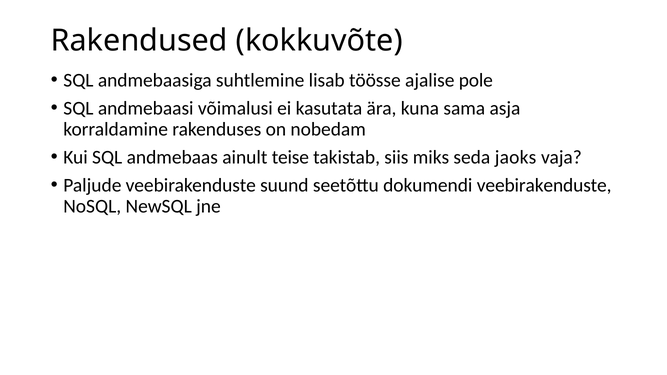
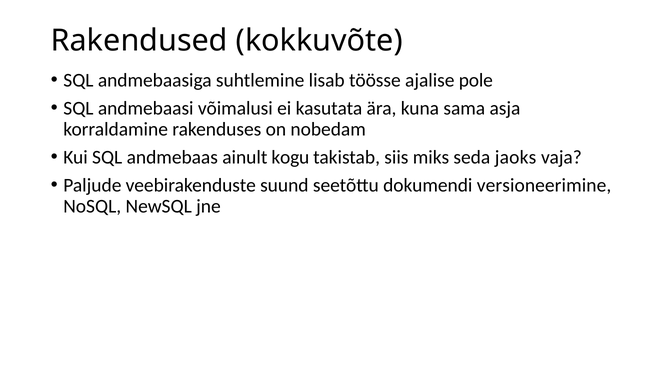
teise: teise -> kogu (290, 157)
dokumendi veebirakenduste: veebirakenduste -> versioneerimine (544, 185)
